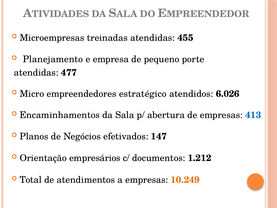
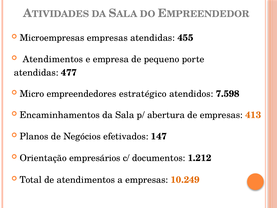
Microempresas treinadas: treinadas -> empresas (107, 38)
Planejamento: Planejamento -> Atendimentos (53, 59)
6.026: 6.026 -> 7.598 (228, 94)
413 colour: blue -> orange (253, 115)
